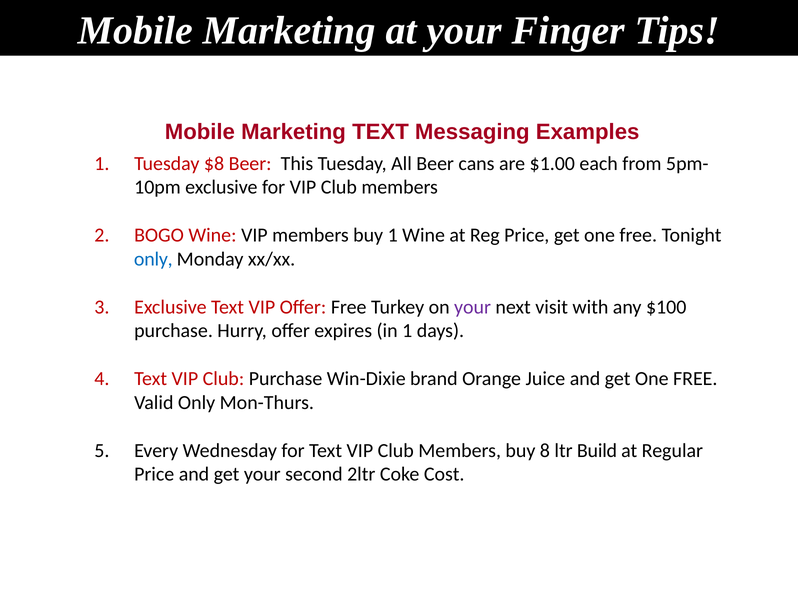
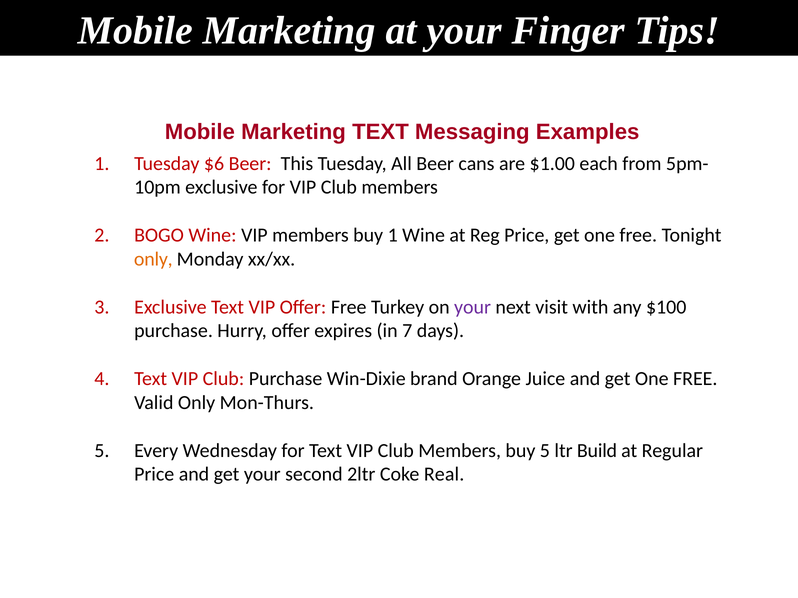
$8: $8 -> $6 (214, 164)
only colour: blue -> orange (153, 259)
in 1: 1 -> 7 (407, 331)
buy 8: 8 -> 5 (545, 451)
Cost: Cost -> Real (444, 475)
